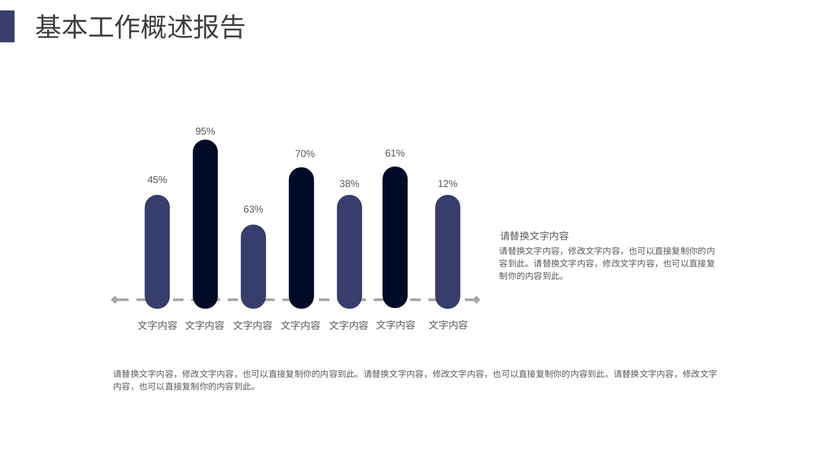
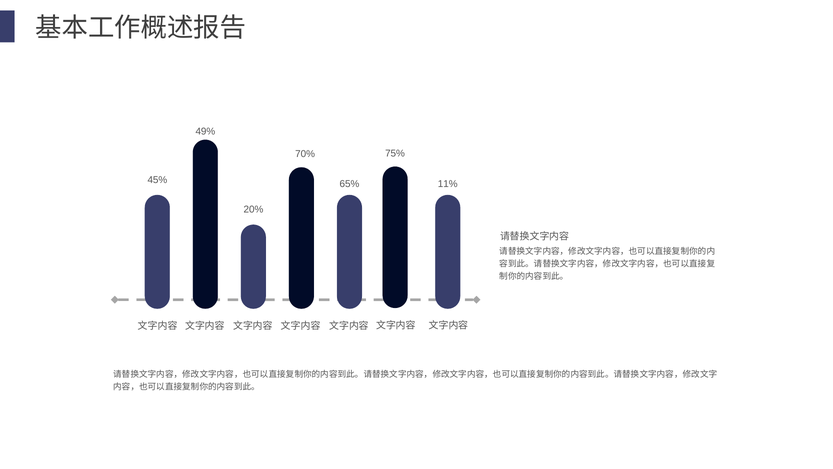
95%: 95% -> 49% (205, 131)
61%: 61% -> 75% (395, 154)
38%: 38% -> 65% (349, 184)
12%: 12% -> 11% (448, 184)
63%: 63% -> 20% (253, 209)
